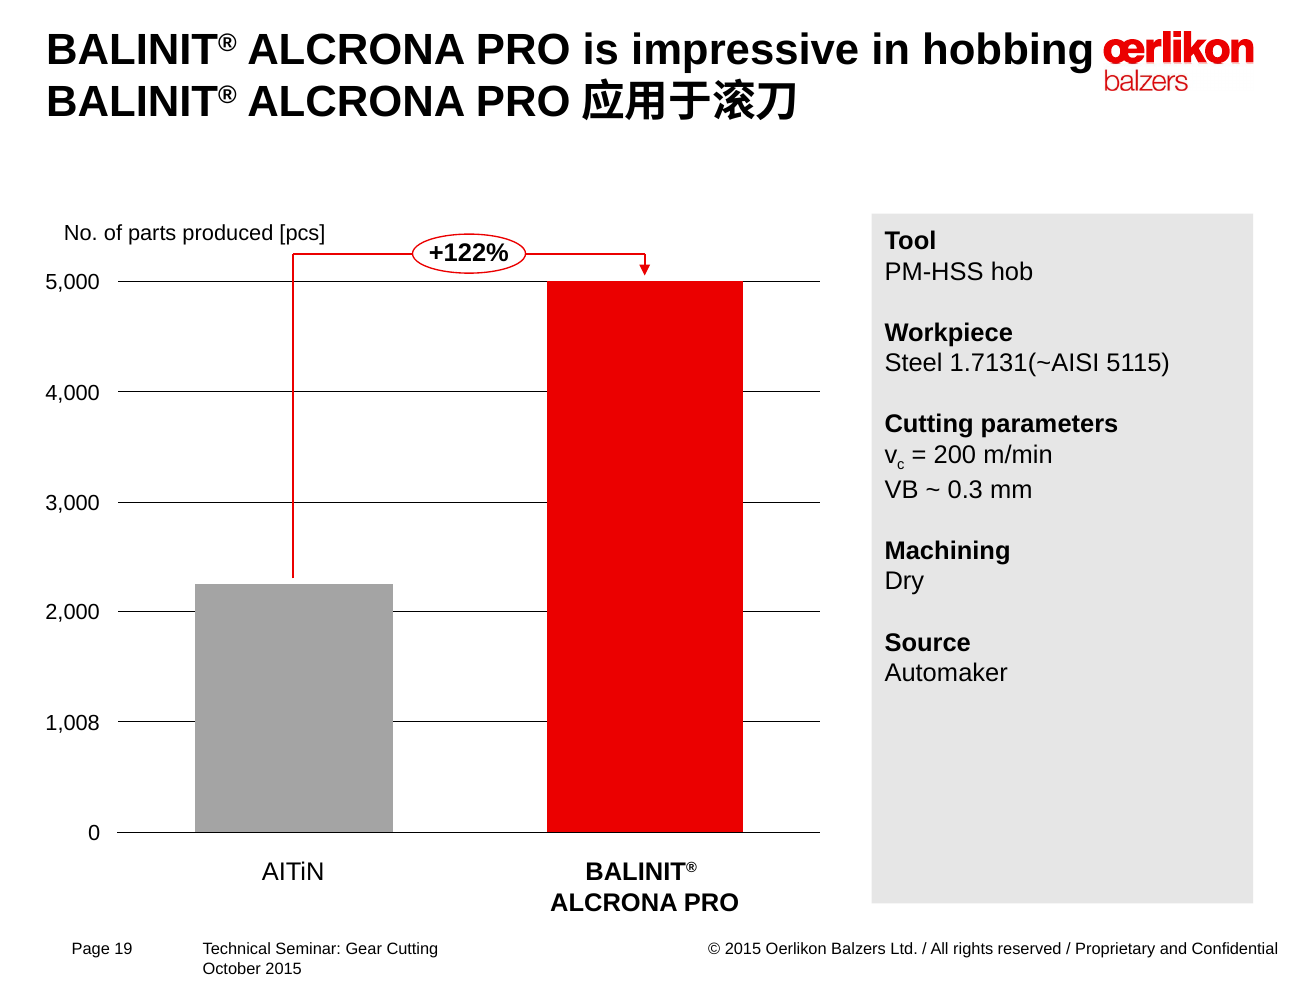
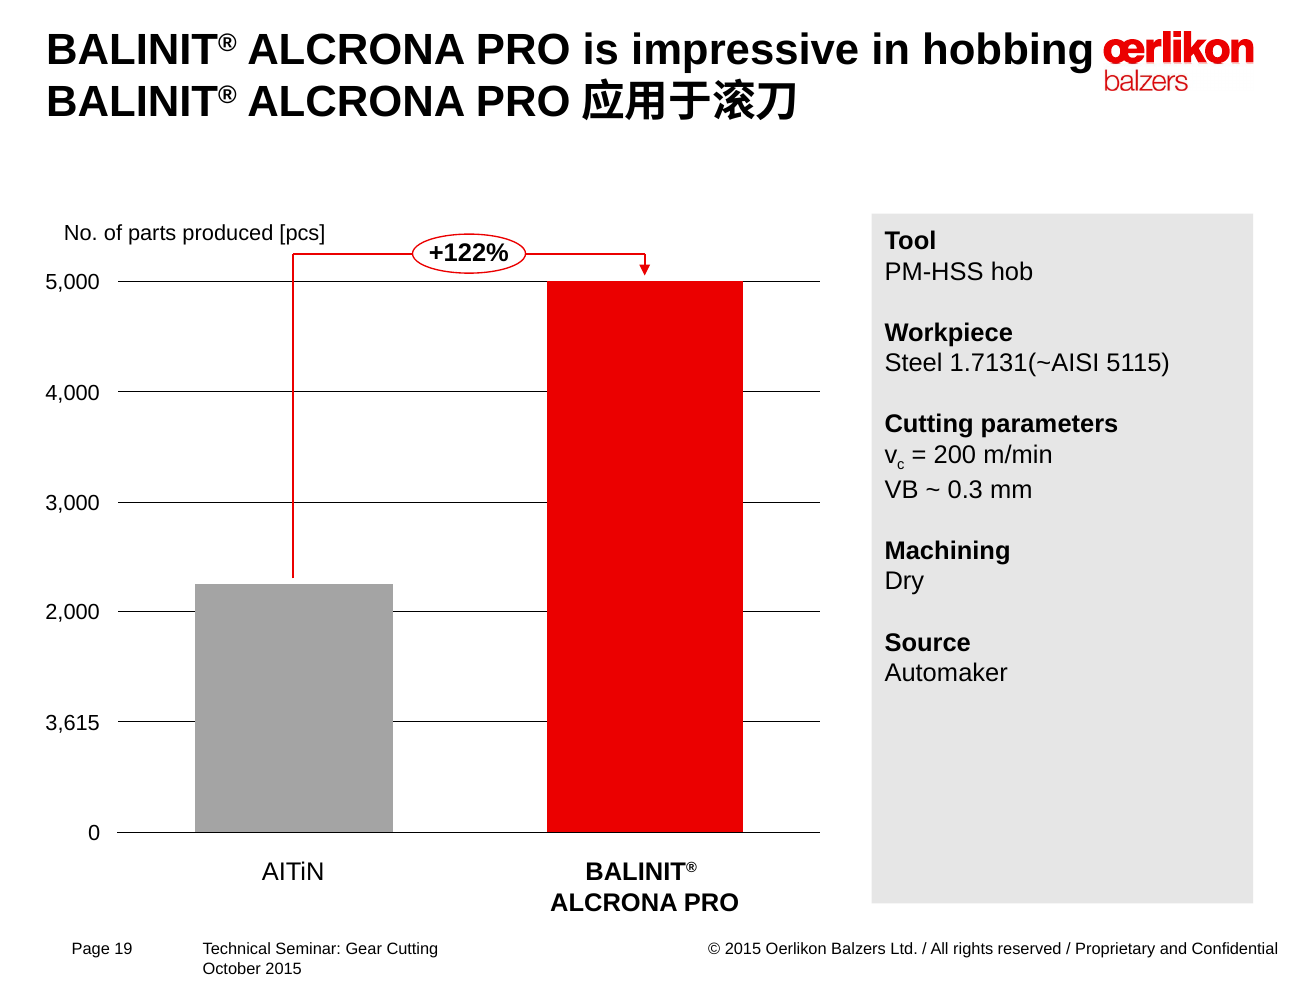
1,008: 1,008 -> 3,615 (73, 723)
